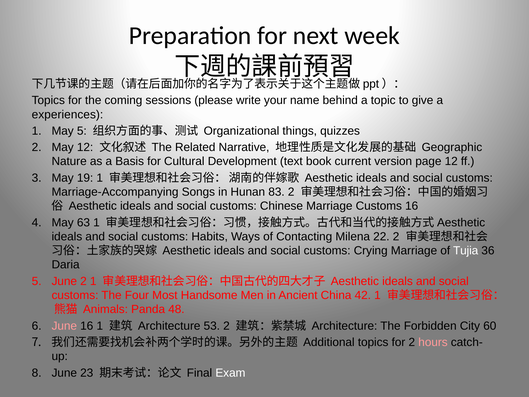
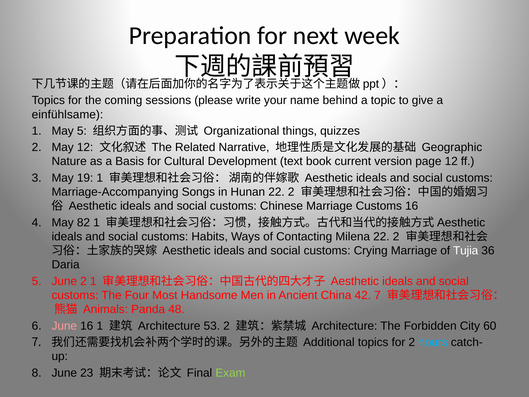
experiences: experiences -> einfühlsame (67, 114)
Hunan 83: 83 -> 22 (277, 192)
63: 63 -> 82 (83, 222)
42 1: 1 -> 7 (377, 295)
hours colour: pink -> light blue (433, 342)
Exam colour: white -> light green (230, 373)
